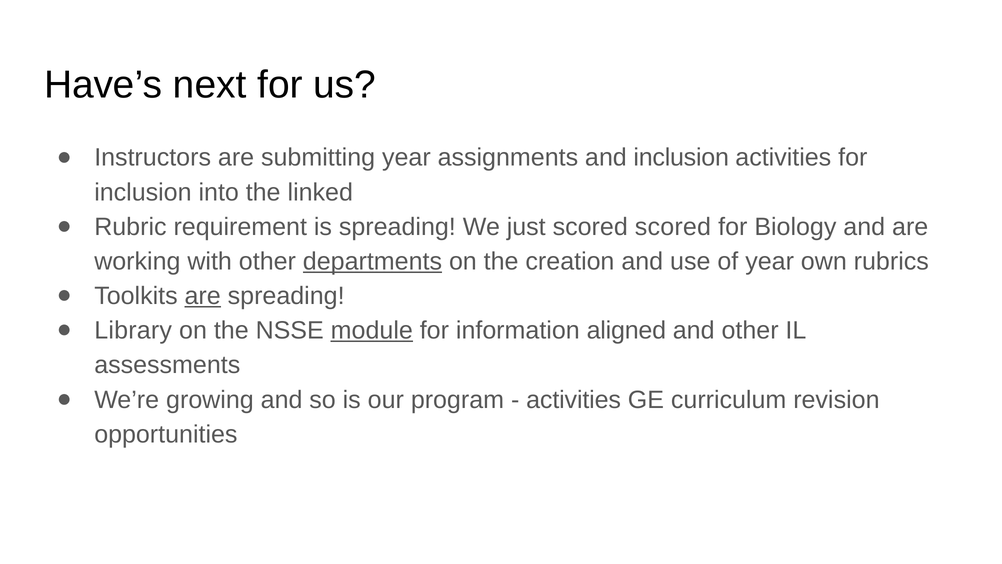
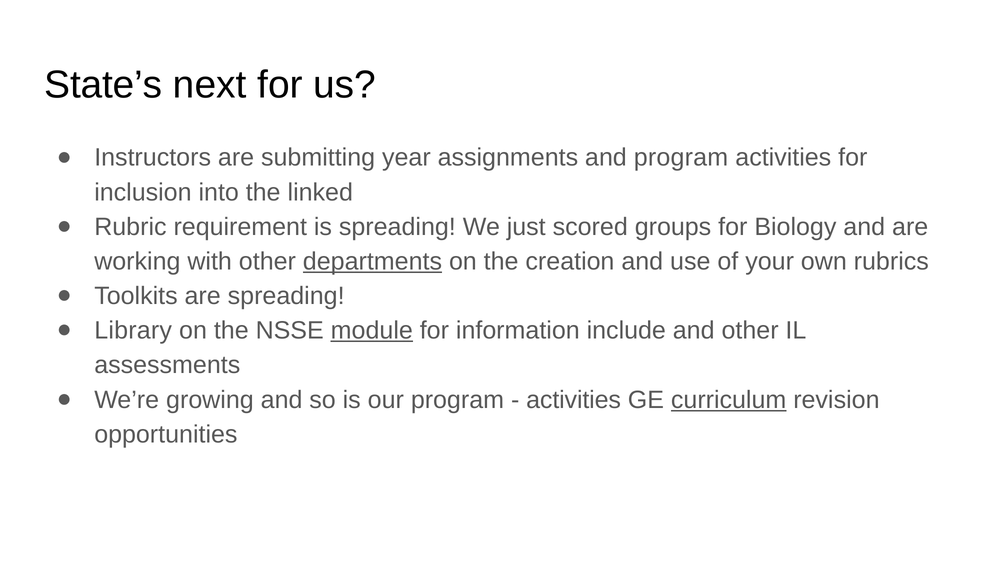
Have’s: Have’s -> State’s (103, 85)
and inclusion: inclusion -> program (681, 158)
scored scored: scored -> groups (673, 227)
of year: year -> your (770, 261)
are underline: present -> none (203, 296)
aligned: aligned -> include (626, 330)
curriculum underline: none -> present (729, 399)
